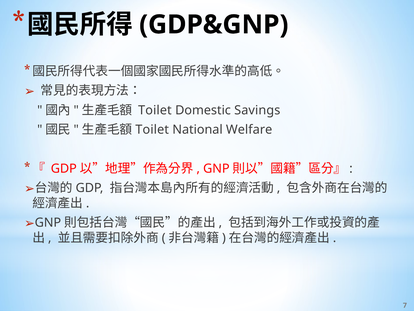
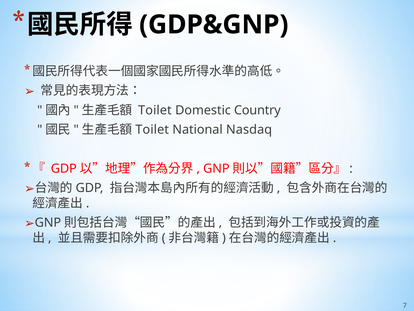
Savings: Savings -> Country (257, 110)
Welfare: Welfare -> Nasdaq (249, 130)
